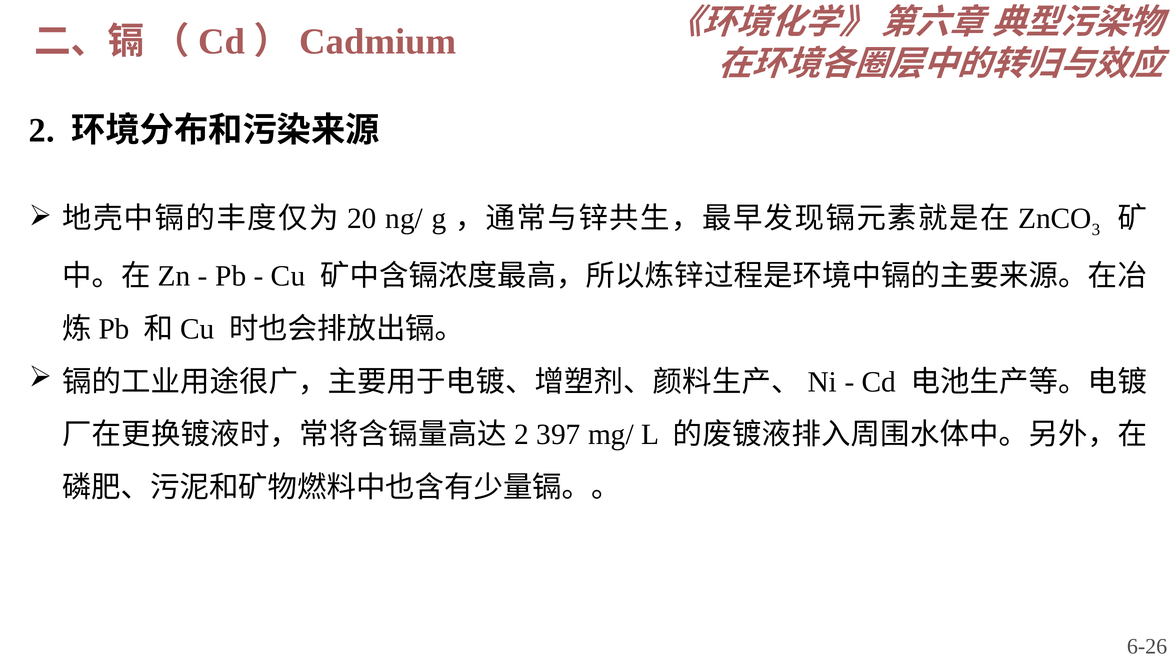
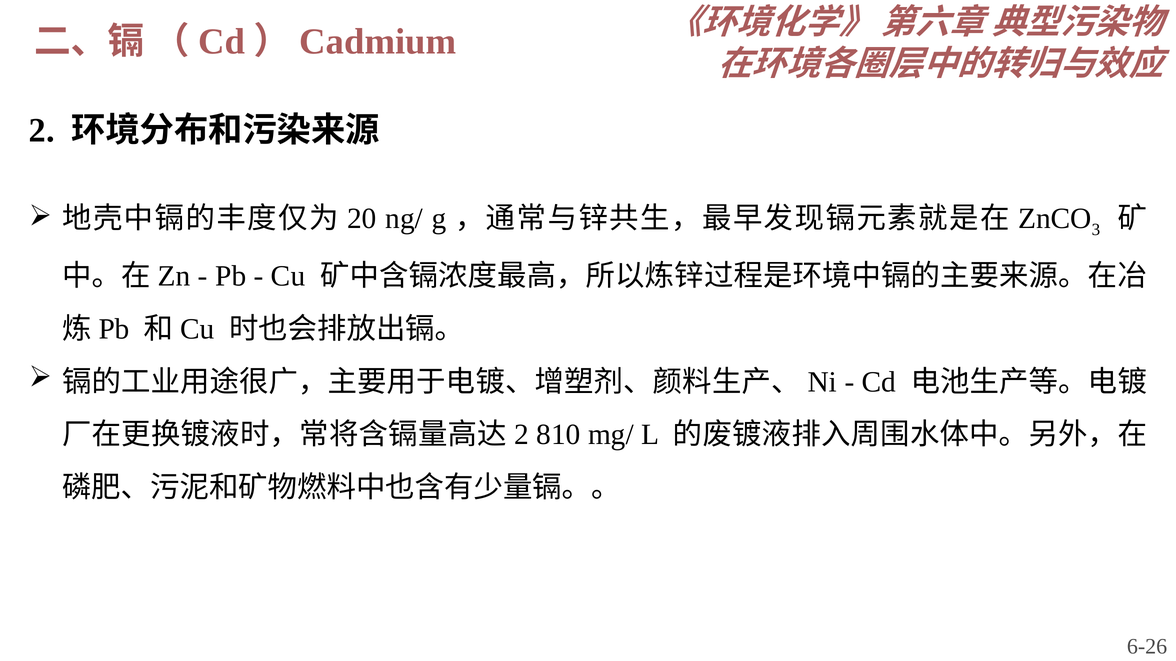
397: 397 -> 810 (558, 435)
